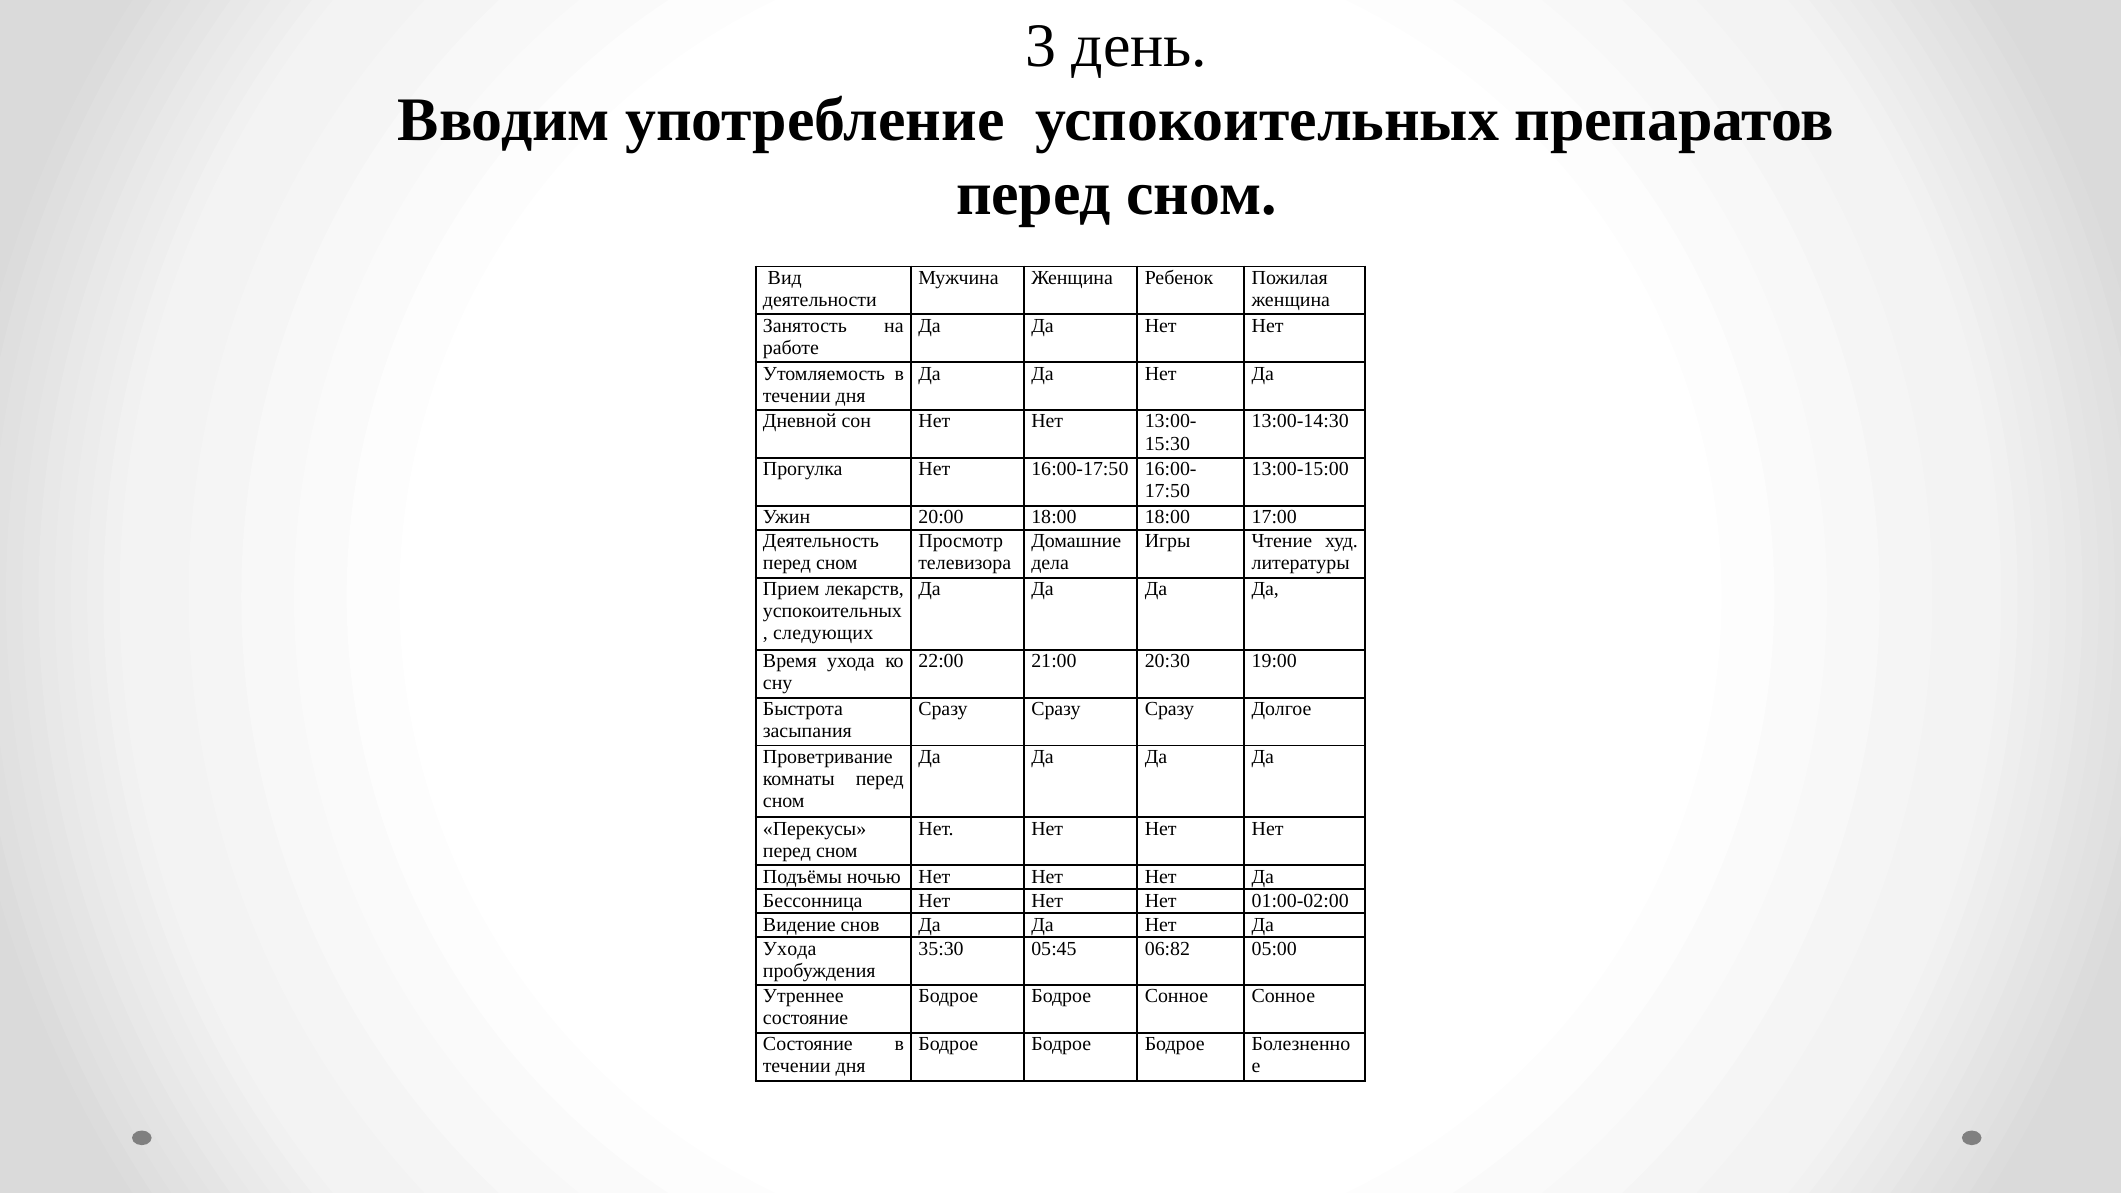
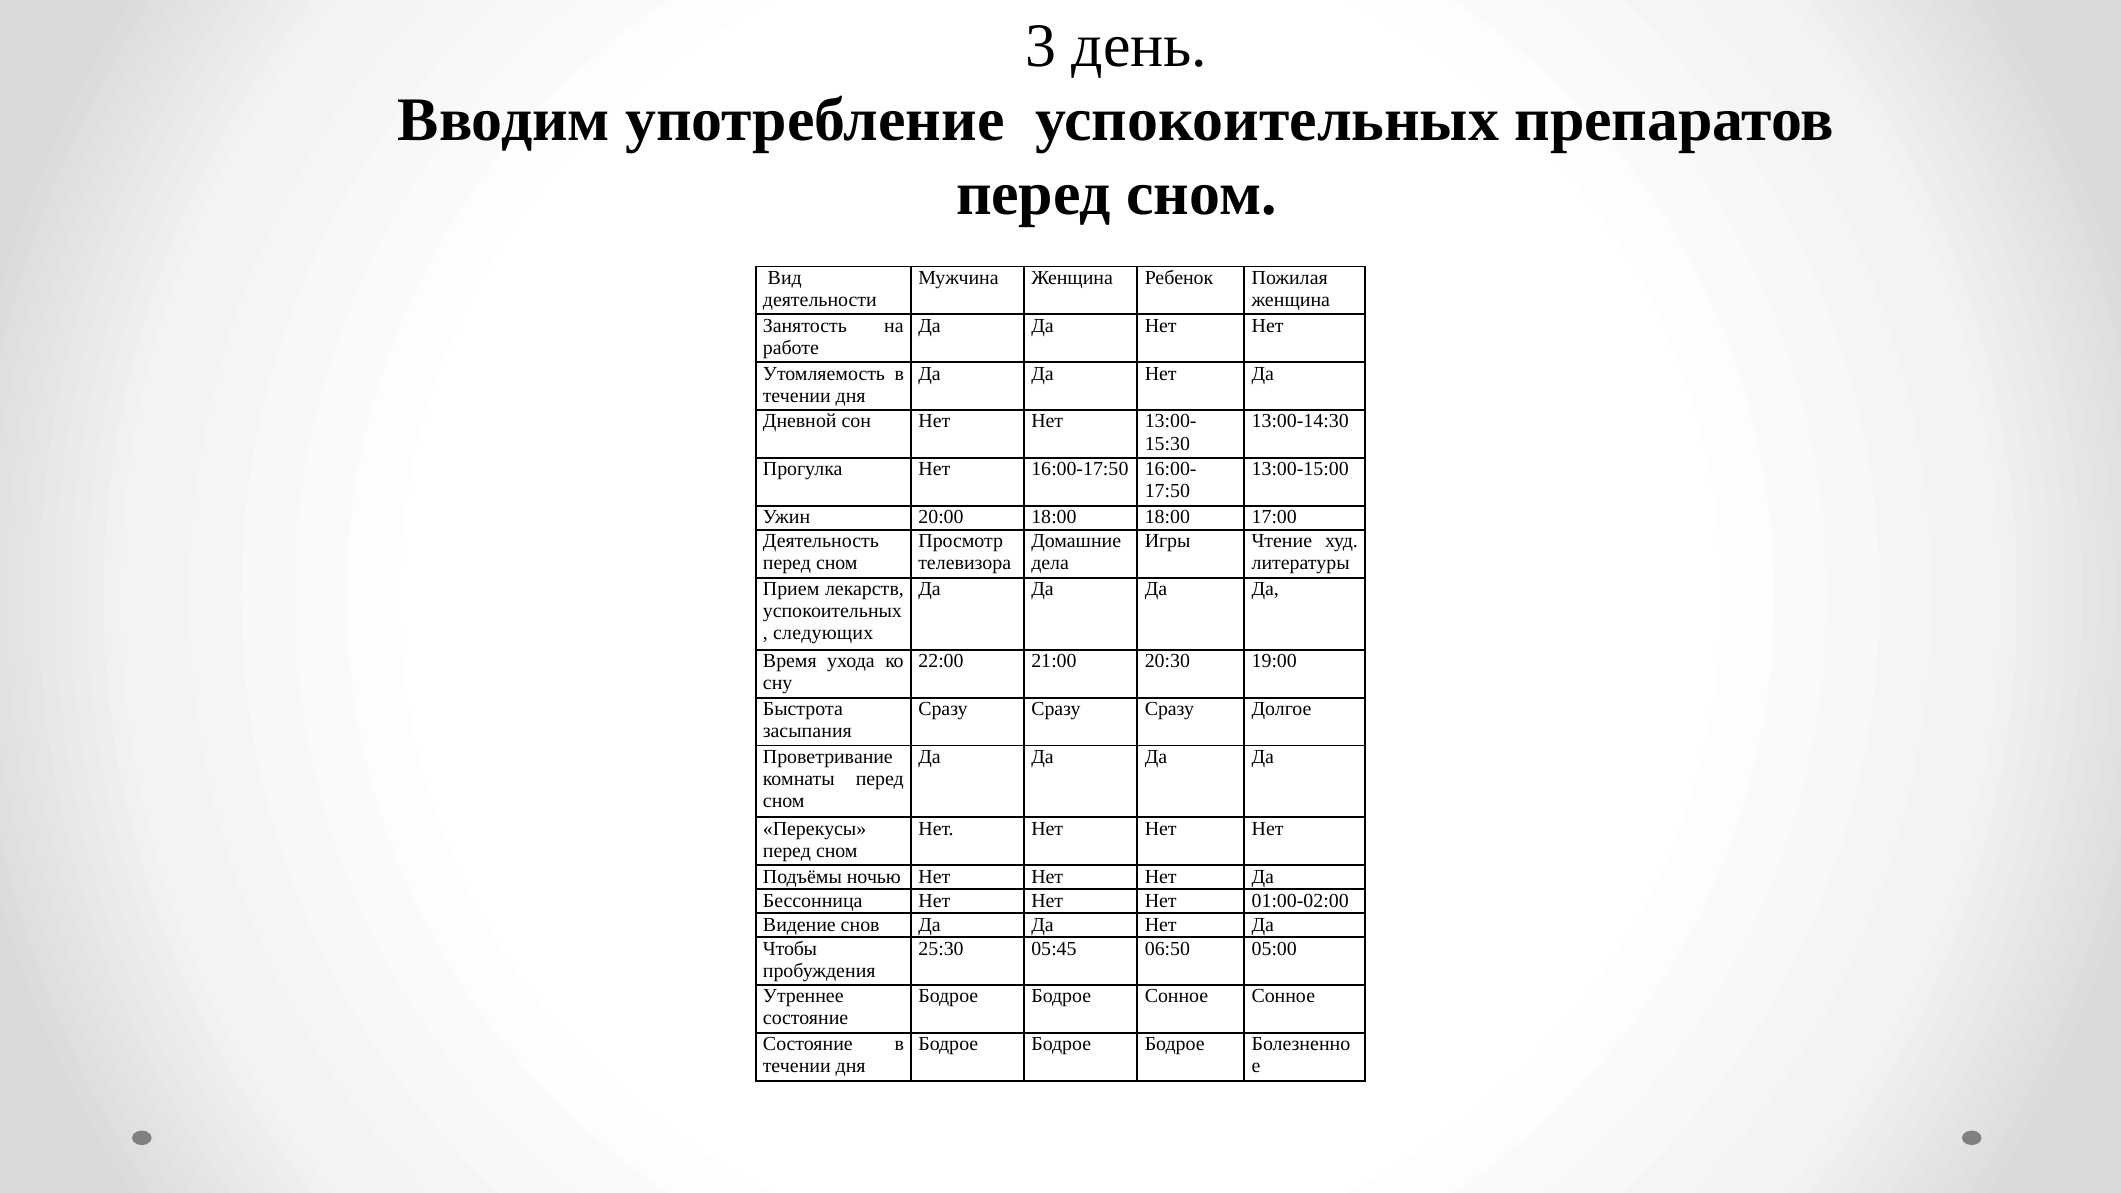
Ухода: Ухода -> Чтобы (790, 948)
35:30: 35:30 -> 25:30 (941, 948)
06:82: 06:82 -> 06:50 (1167, 948)
